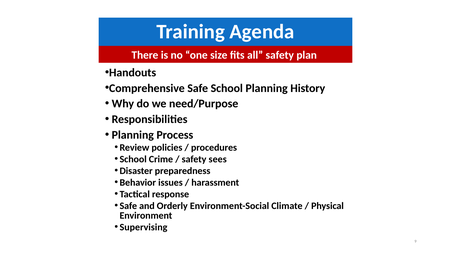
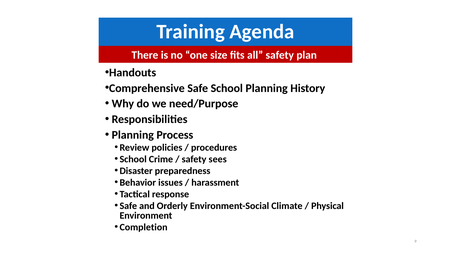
Supervising: Supervising -> Completion (144, 228)
